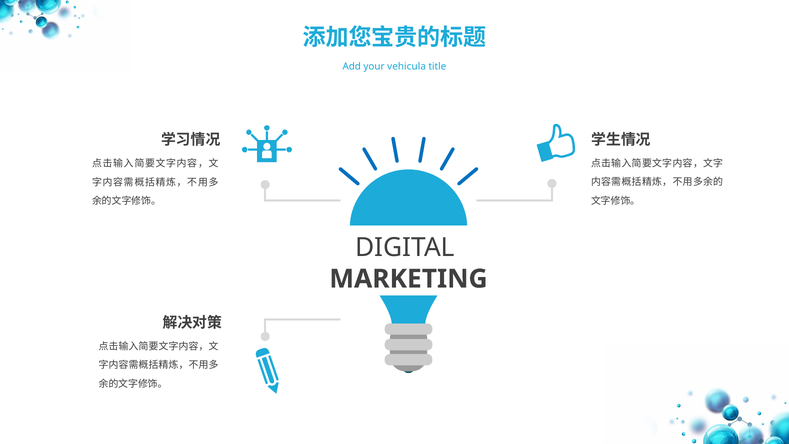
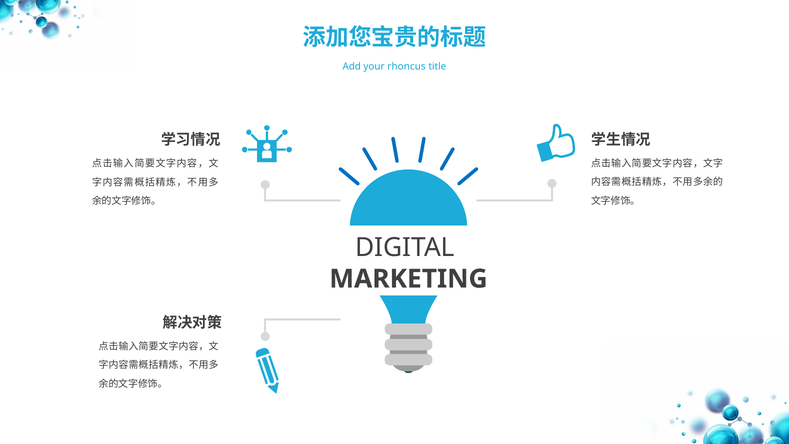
vehicula: vehicula -> rhoncus (407, 67)
